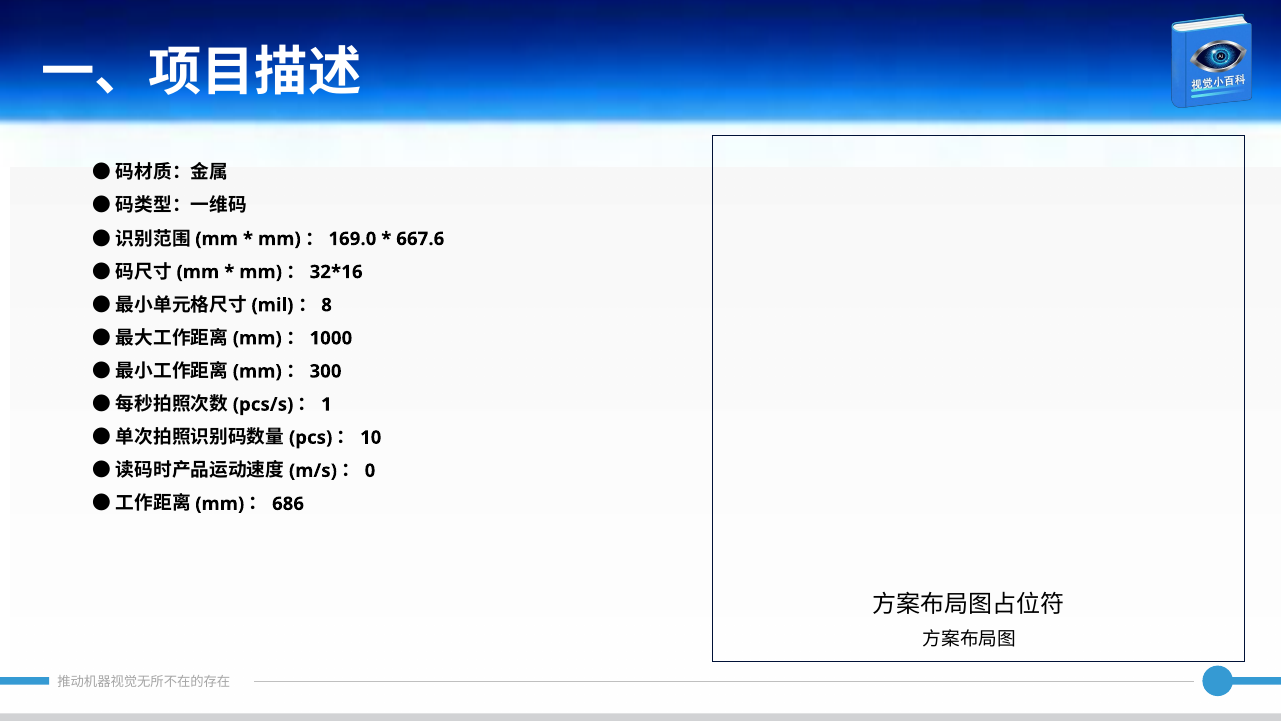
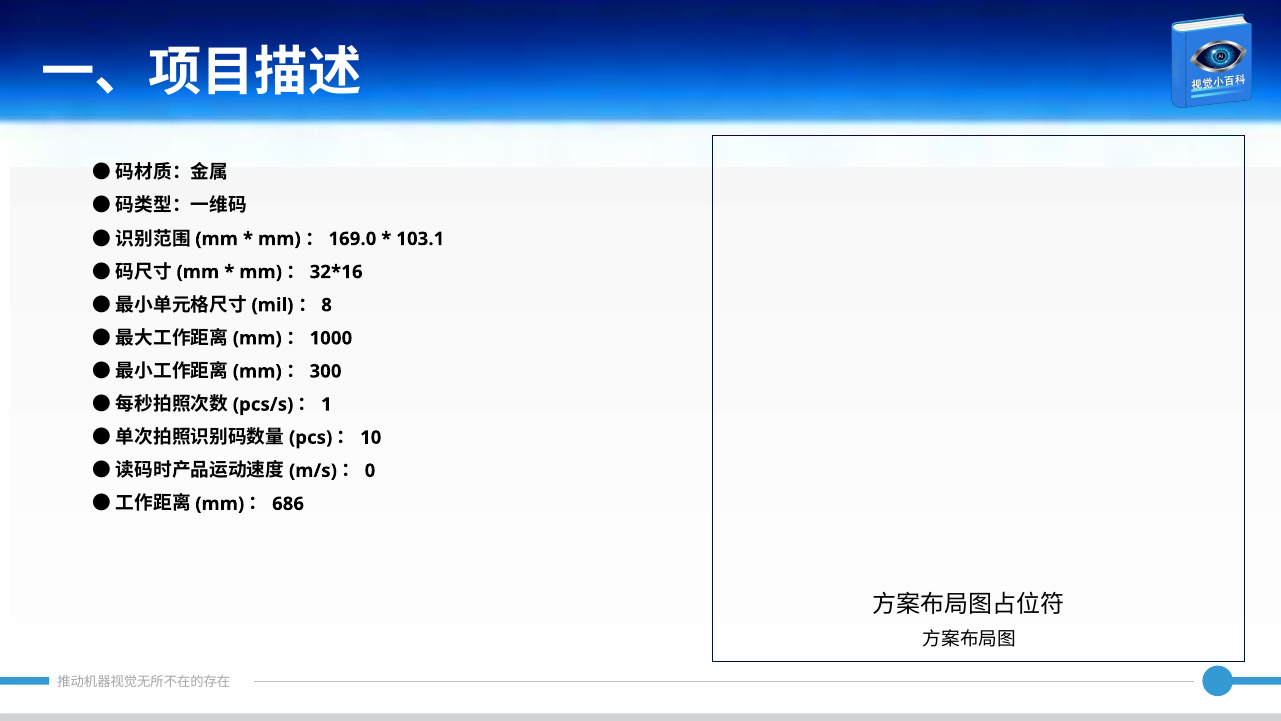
667.6: 667.6 -> 103.1 (420, 239)
